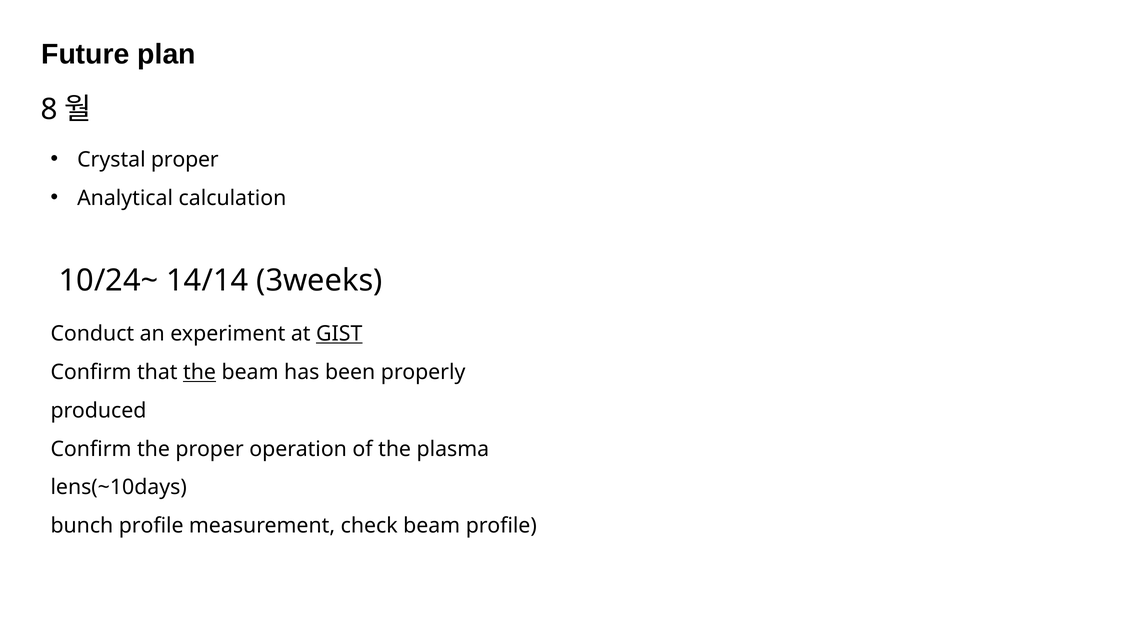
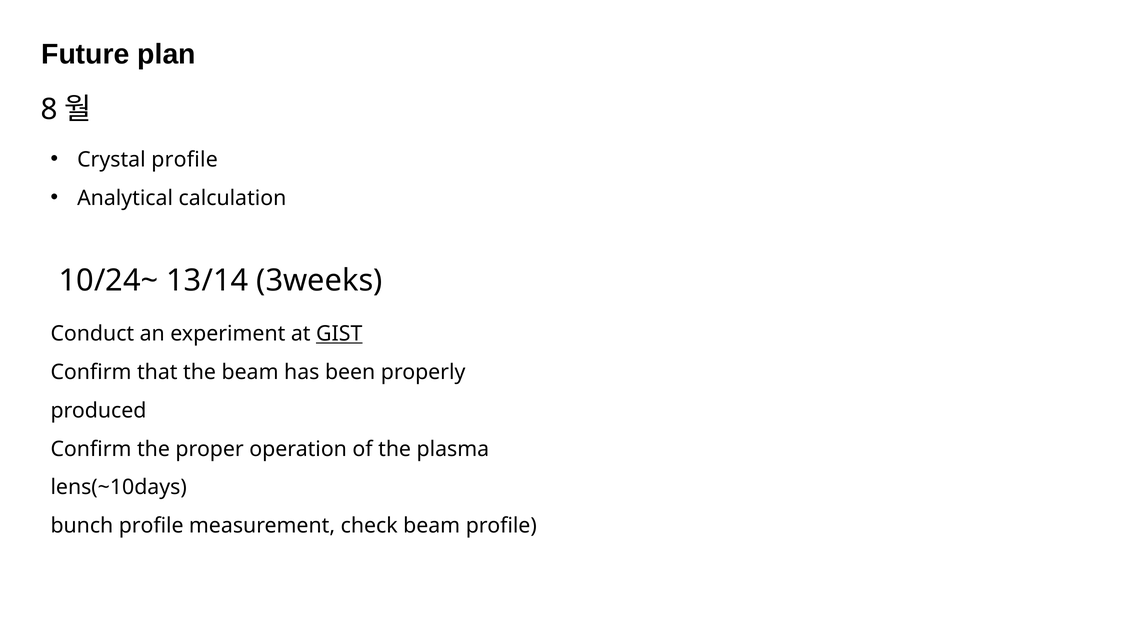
Crystal proper: proper -> profile (185, 159)
14/14: 14/14 -> 13/14 (207, 280)
the underline: present -> none (200, 372)
